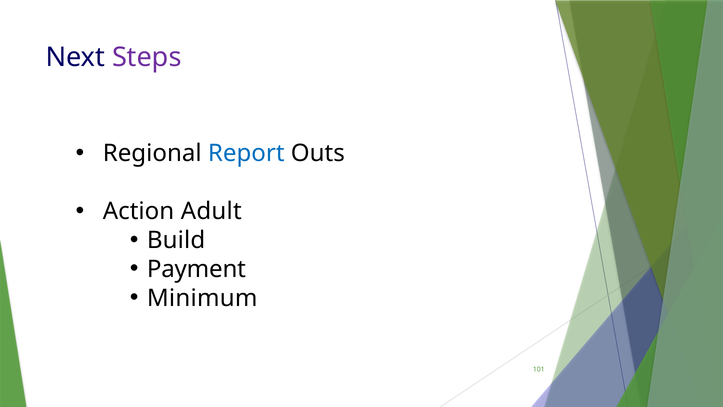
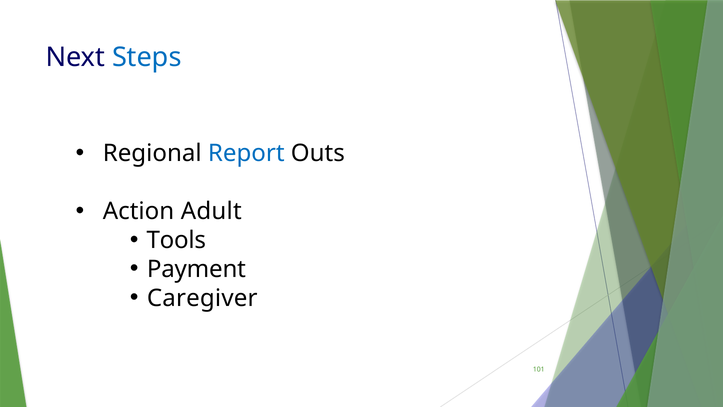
Steps colour: purple -> blue (147, 57)
Build: Build -> Tools (176, 240)
Minimum: Minimum -> Caregiver (202, 298)
